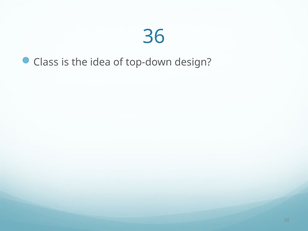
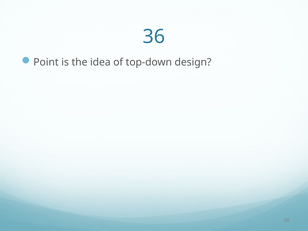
Class: Class -> Point (46, 62)
